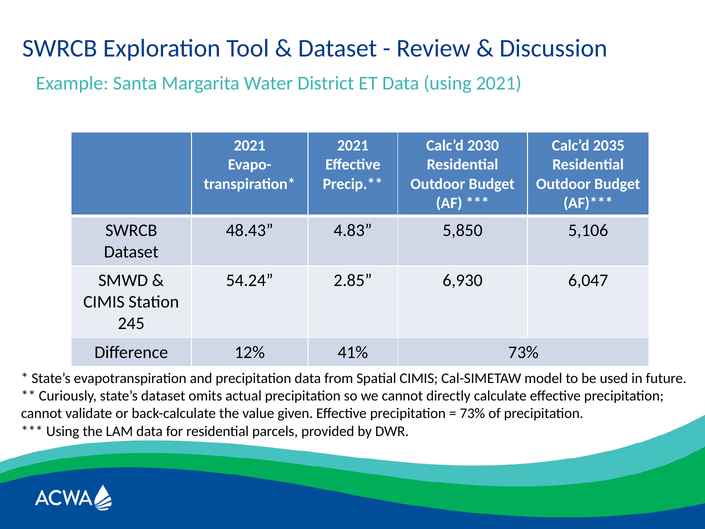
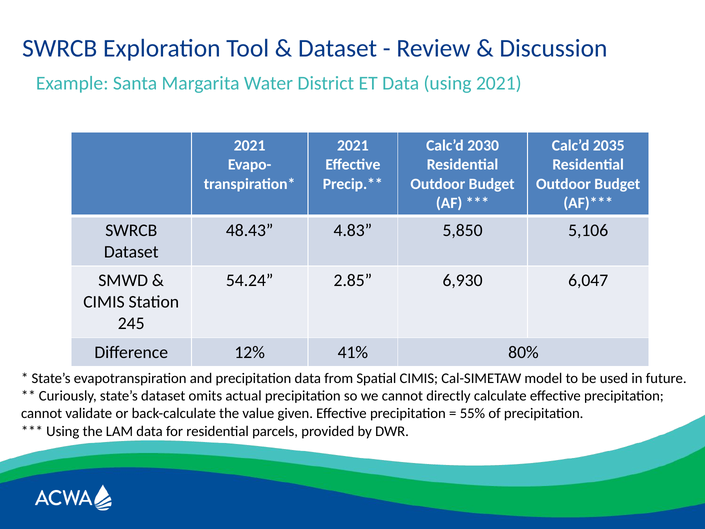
41% 73%: 73% -> 80% (523, 352)
73%: 73% -> 55% (472, 413)
